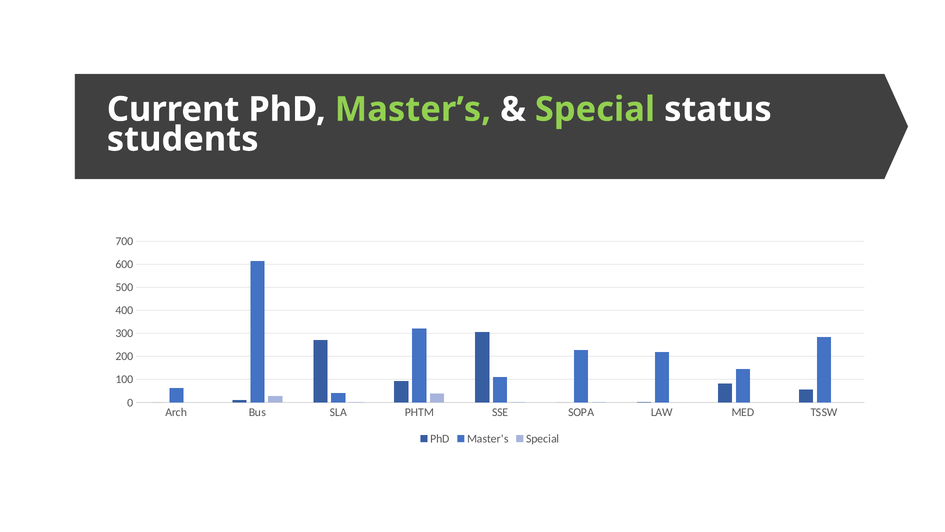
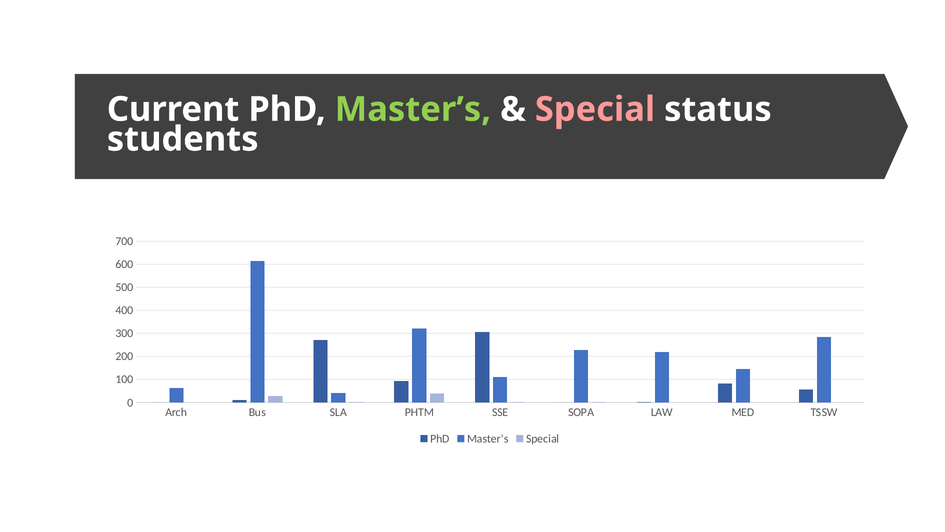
Special colour: light green -> pink (595, 109)
